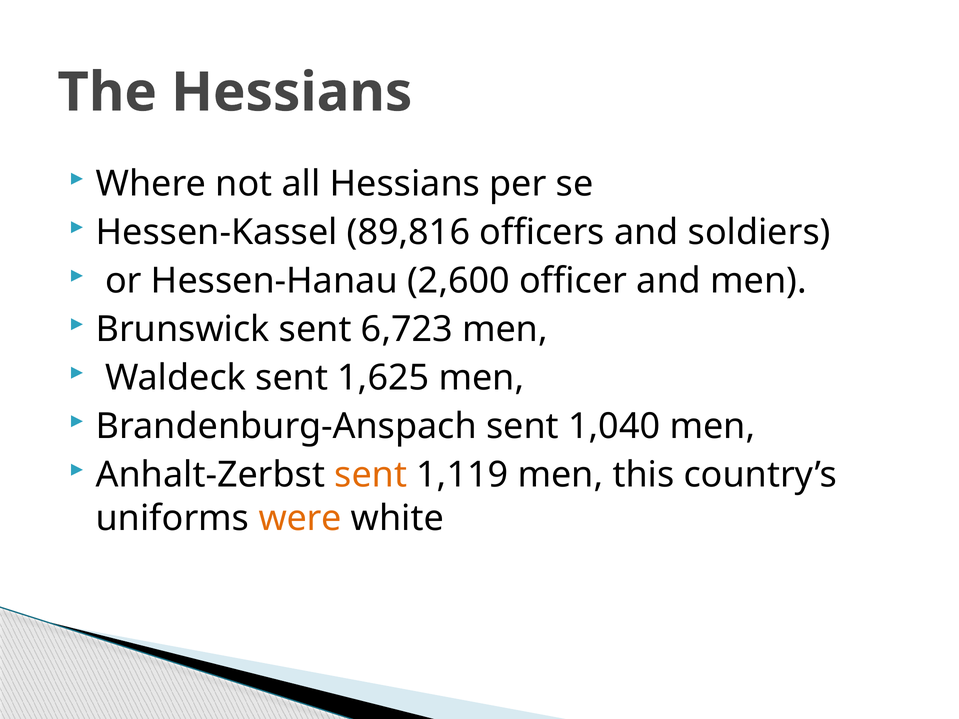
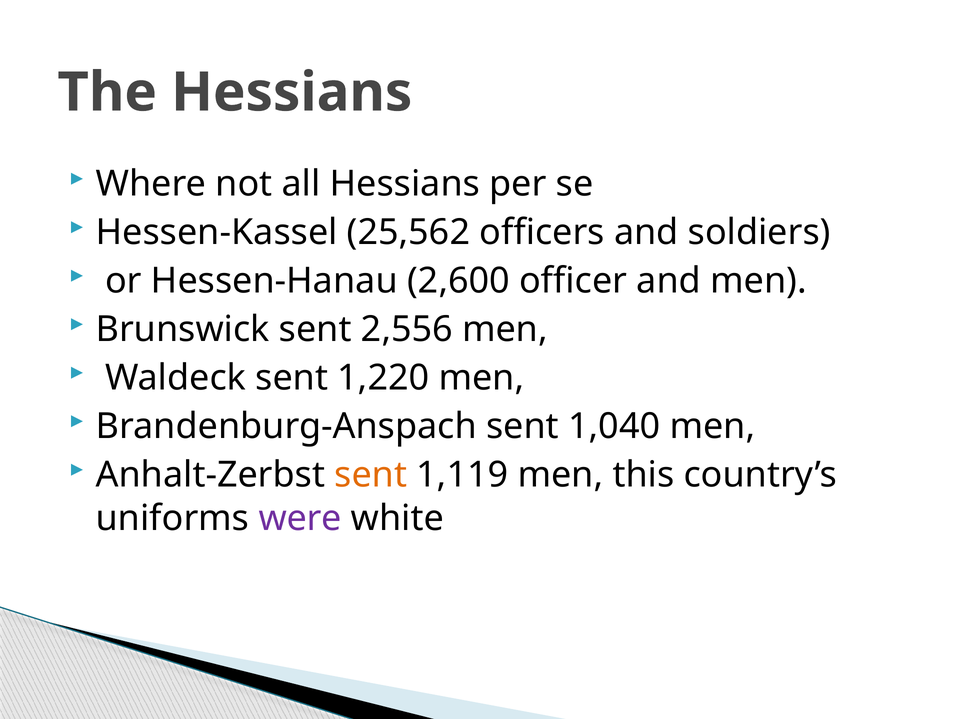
89,816: 89,816 -> 25,562 (409, 233)
6,723: 6,723 -> 2,556 (407, 330)
1,625: 1,625 -> 1,220 (383, 378)
were colour: orange -> purple (300, 518)
